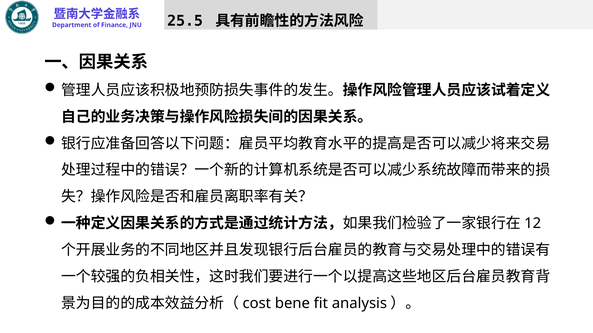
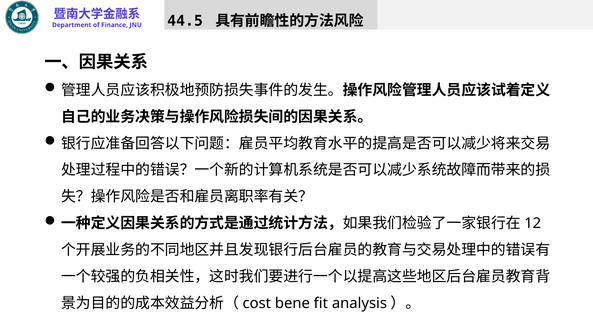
25.5: 25.5 -> 44.5 (185, 21)
